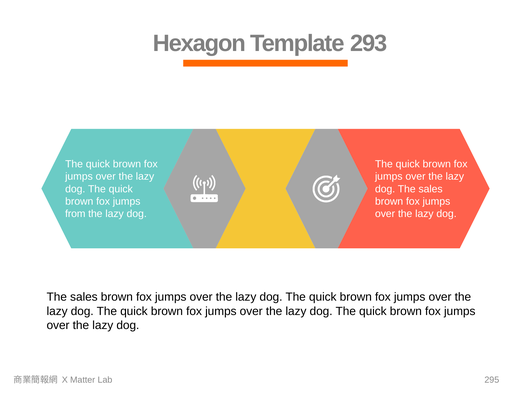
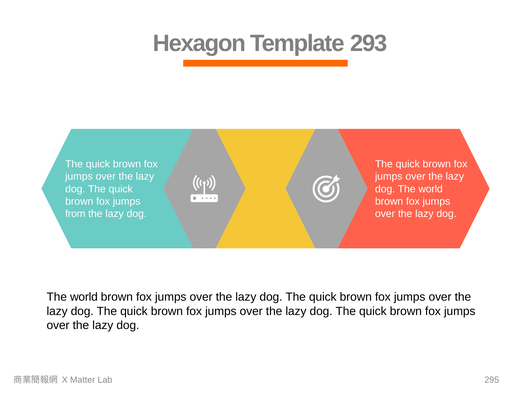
sales: sales -> world (431, 189)
sales: sales -> world (84, 297)
